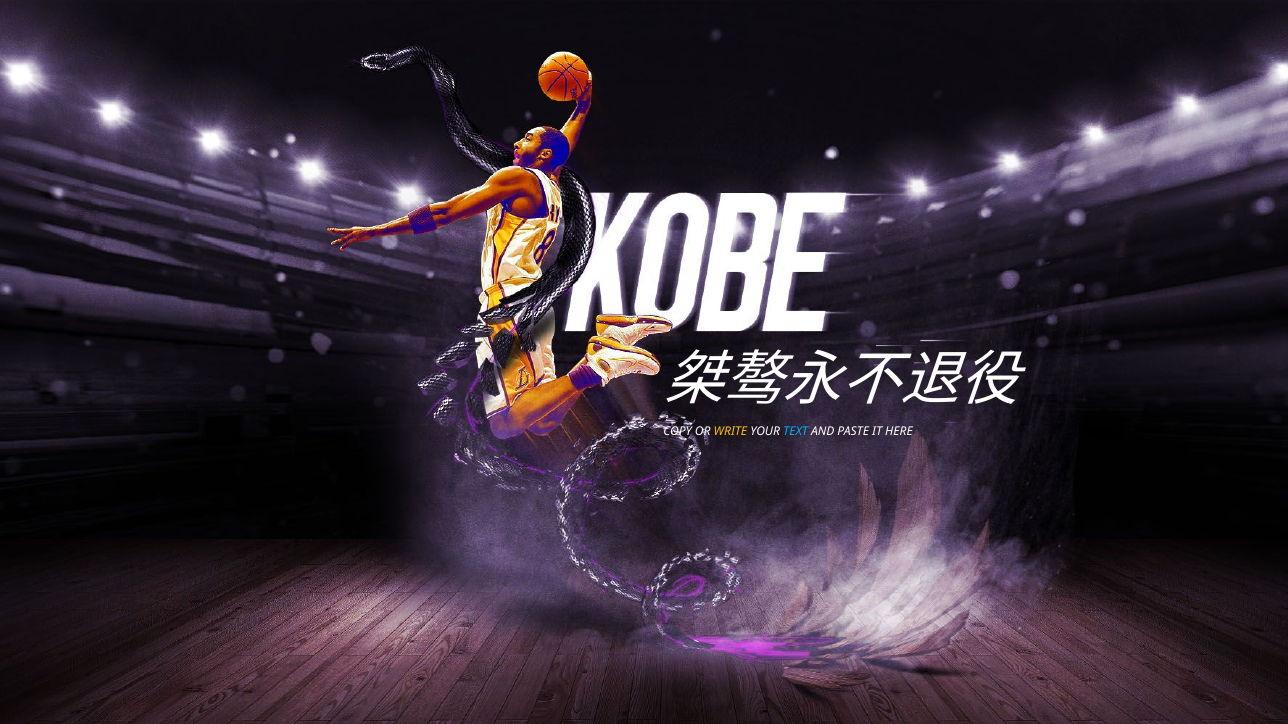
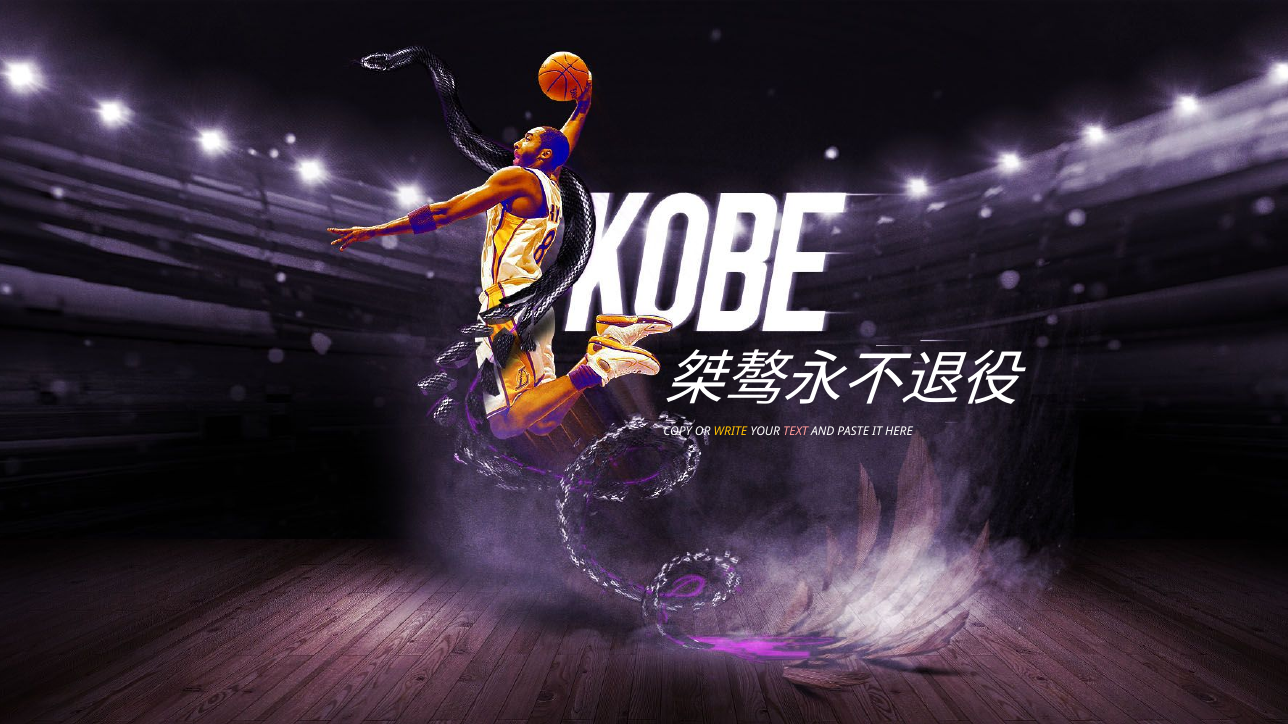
TEXT colour: light blue -> pink (796, 432)
